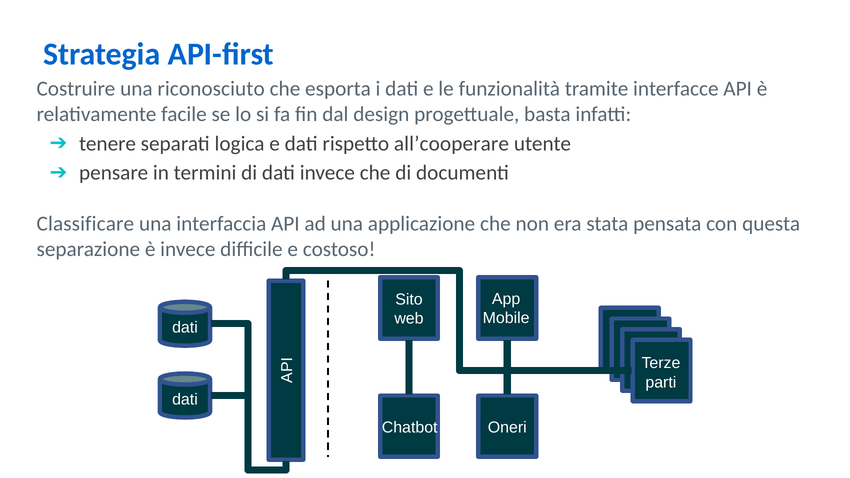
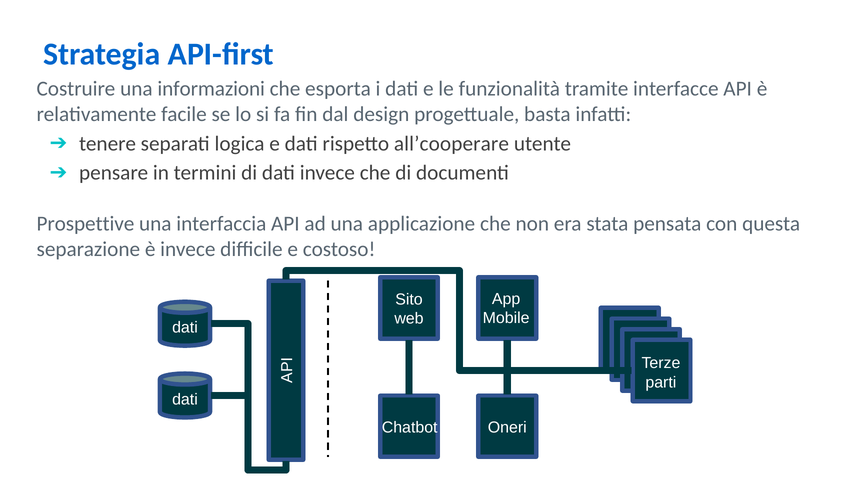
riconosciuto: riconosciuto -> informazioni (211, 89)
Classificare: Classificare -> Prospettive (85, 224)
